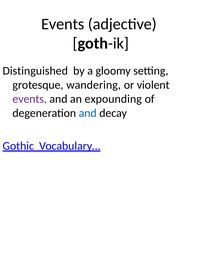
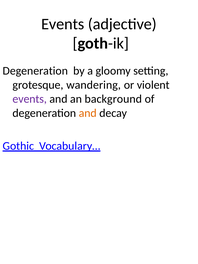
Distinguished: Distinguished -> Degeneration (35, 71)
expounding: expounding -> background (113, 99)
and colour: blue -> orange (88, 113)
